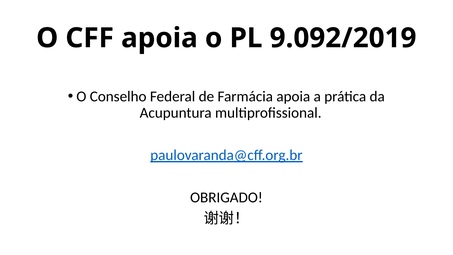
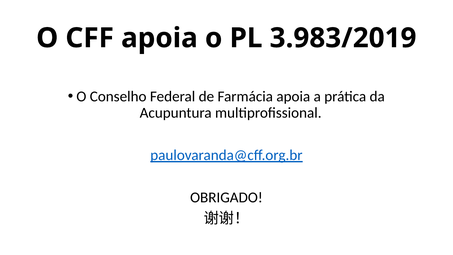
9.092/2019: 9.092/2019 -> 3.983/2019 (343, 38)
